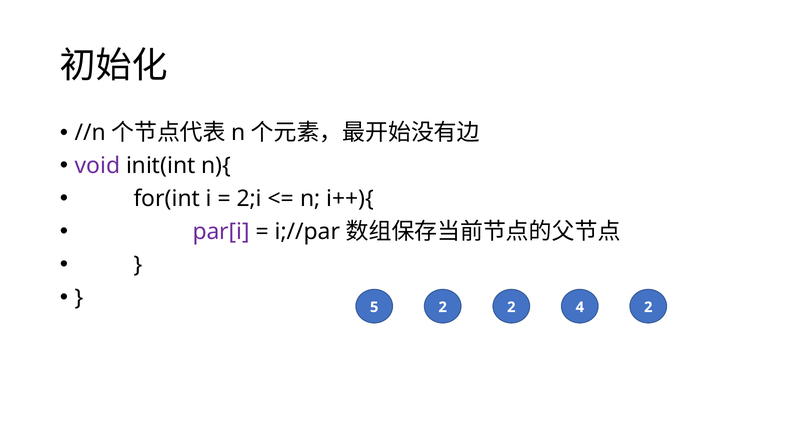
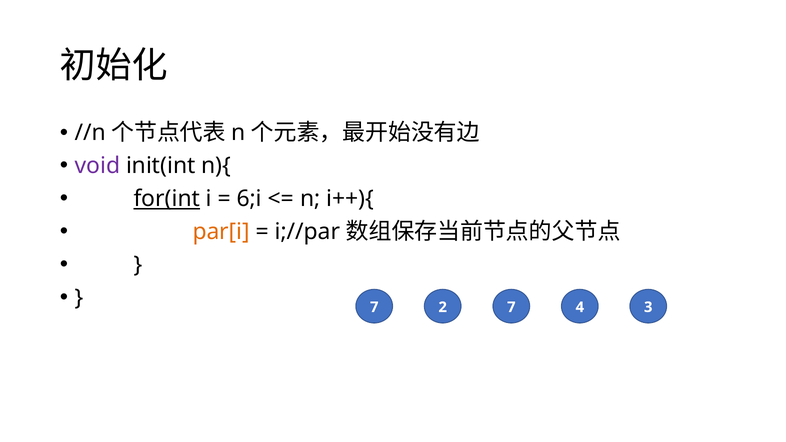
for(int underline: none -> present (167, 199)
2;i: 2;i -> 6;i (249, 199)
par[i colour: purple -> orange (221, 232)
5: 5 -> 7 (374, 307)
2 2: 2 -> 7 (511, 307)
4 2: 2 -> 3 (648, 307)
